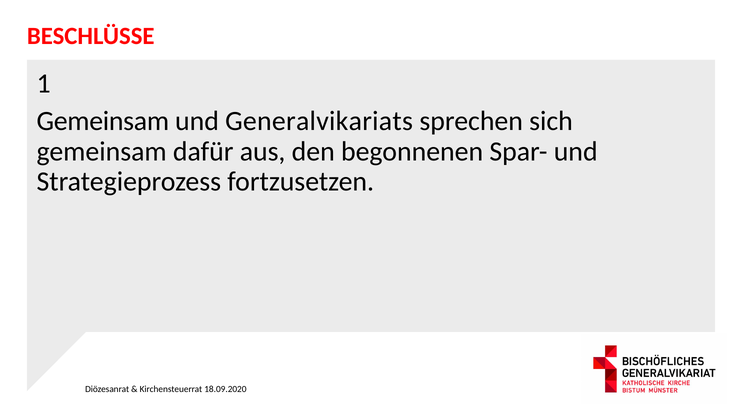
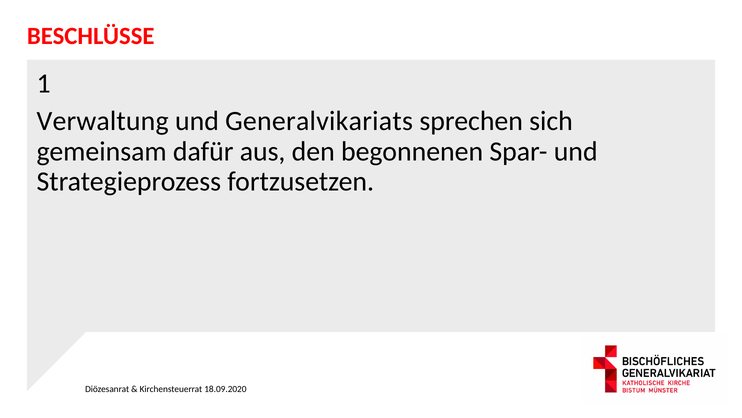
Gemeinsam: Gemeinsam -> Verwaltung (103, 121)
